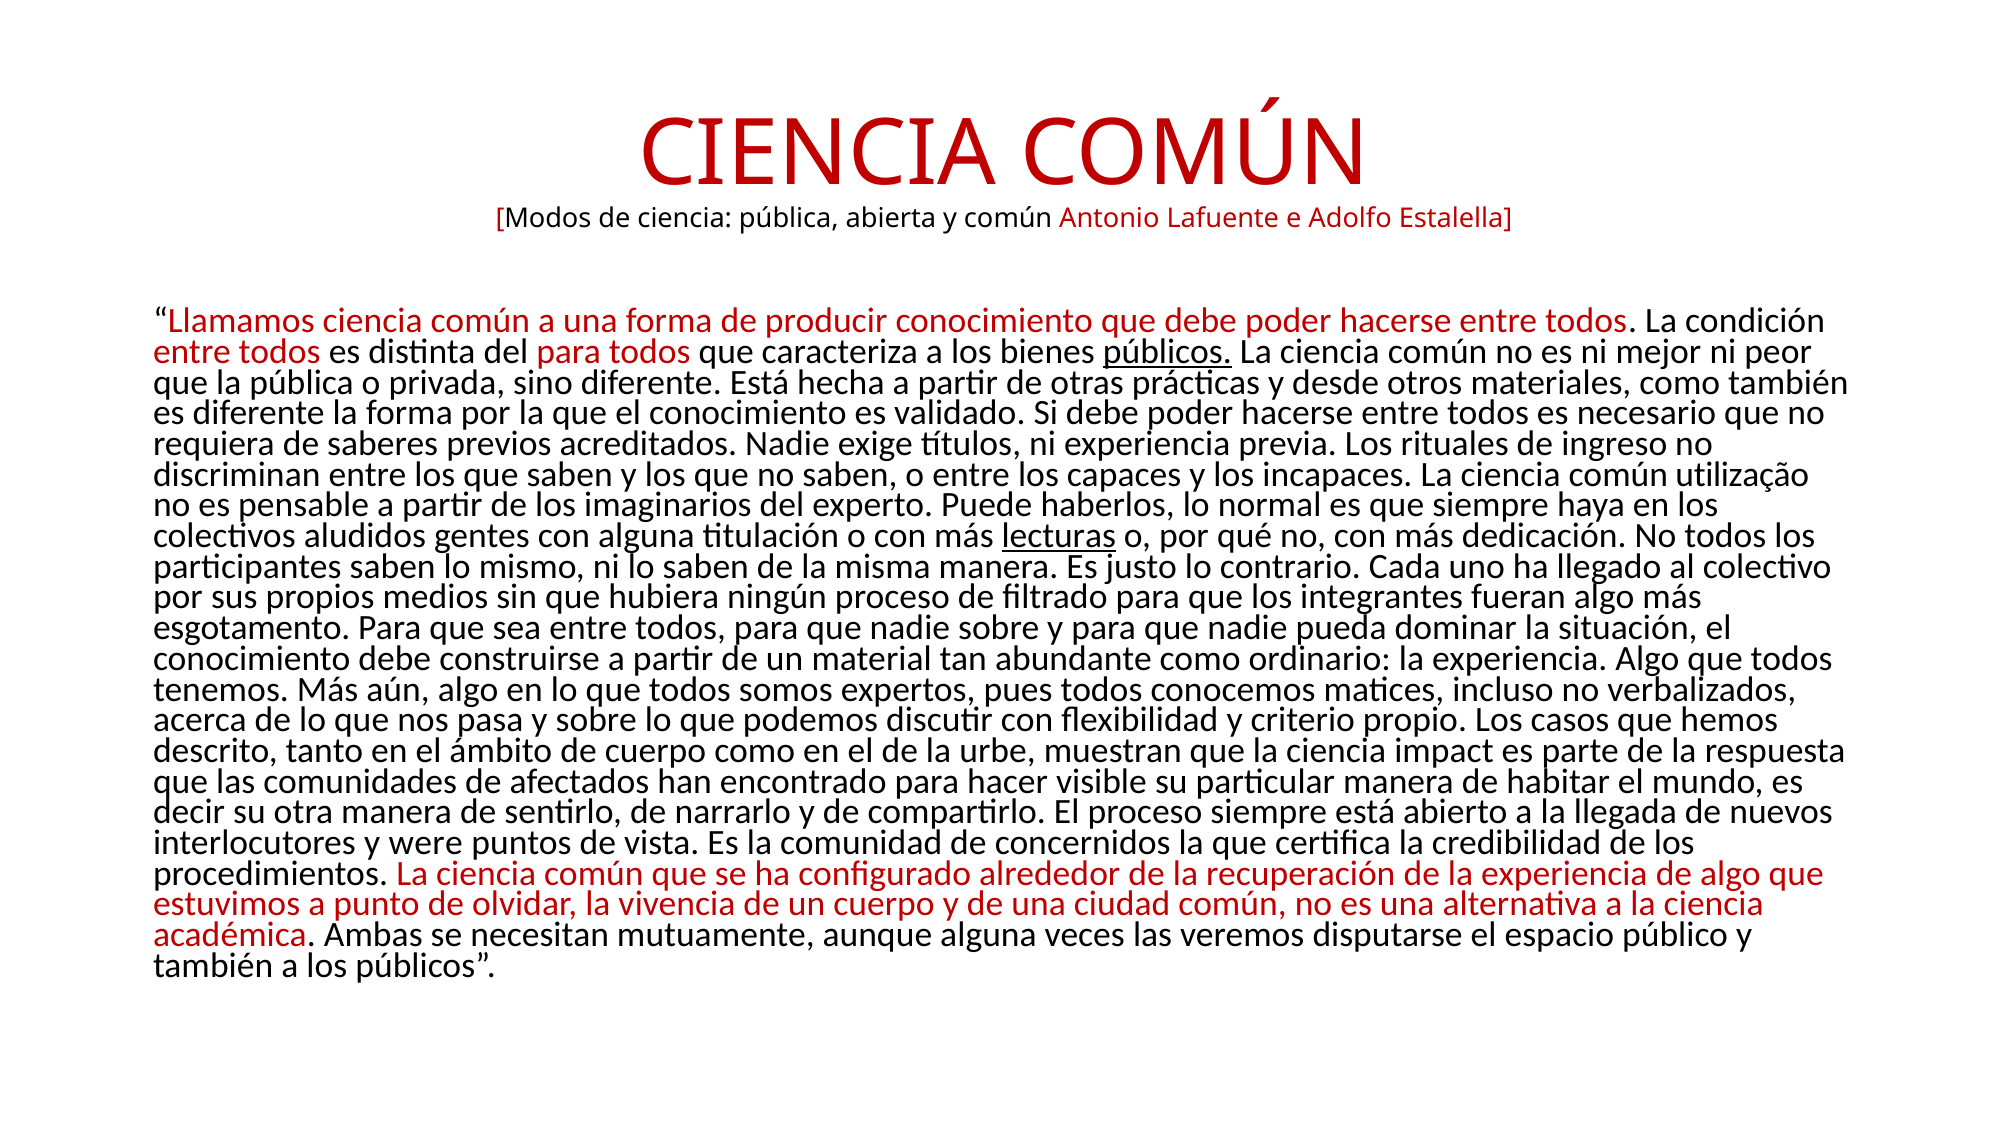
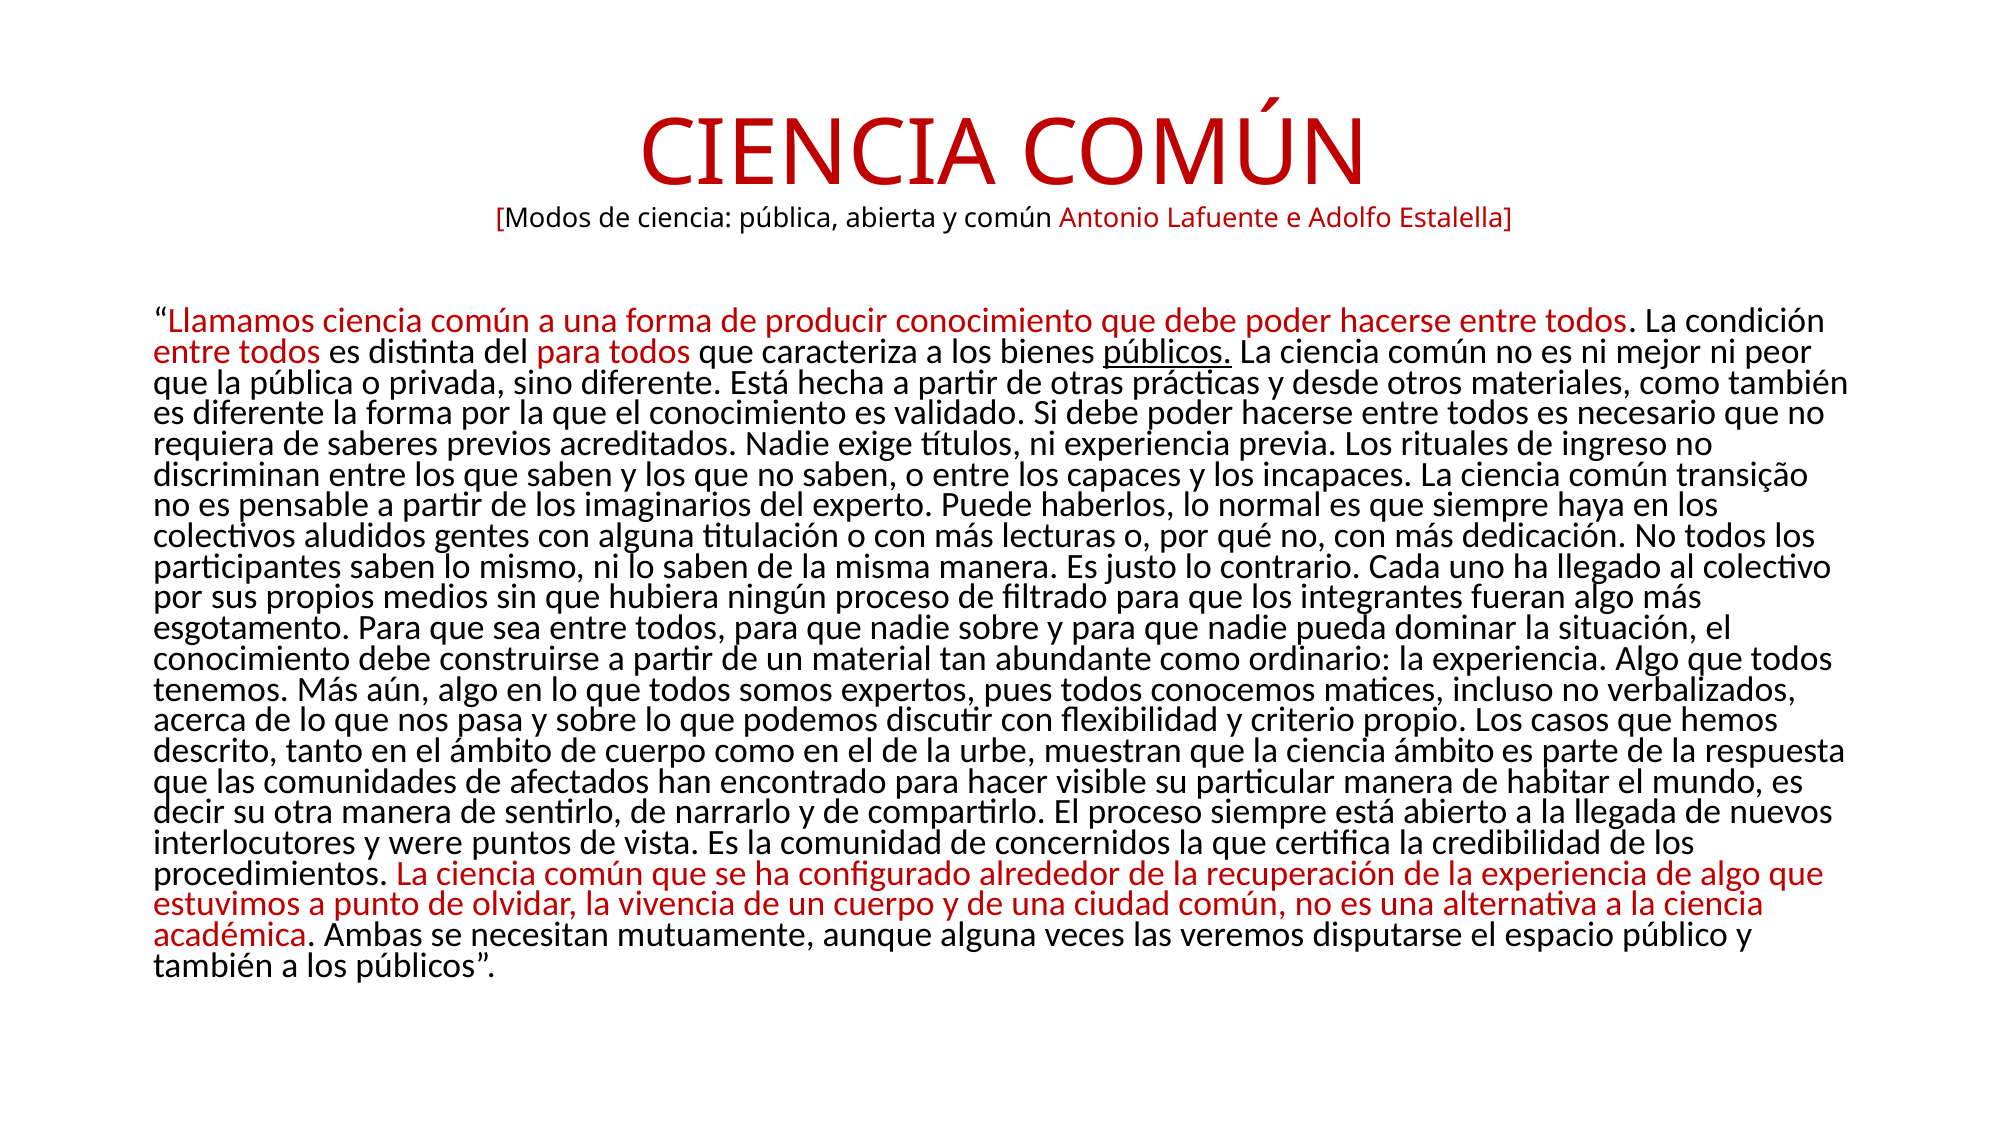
utilização: utilização -> transição (1742, 475)
lecturas underline: present -> none (1059, 536)
ciencia impact: impact -> ámbito (1444, 751)
